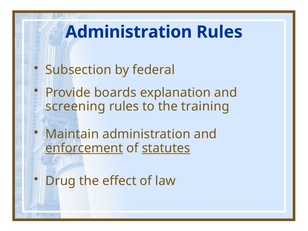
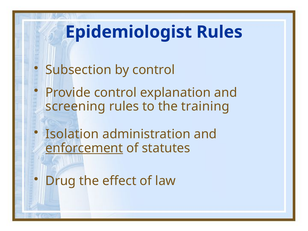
Administration: Administration -> Epidemiologist (129, 32)
by federal: federal -> control (154, 70)
Provide boards: boards -> control (115, 93)
Maintain: Maintain -> Isolation (72, 134)
statutes underline: present -> none (166, 148)
